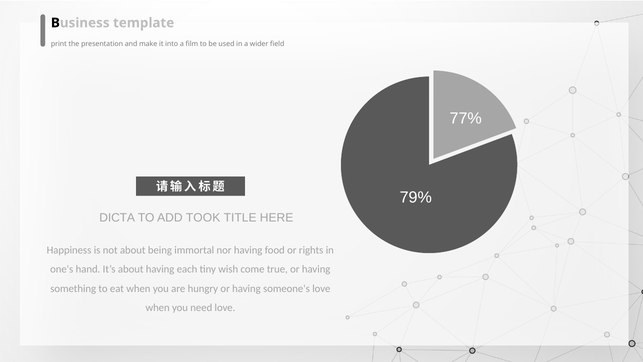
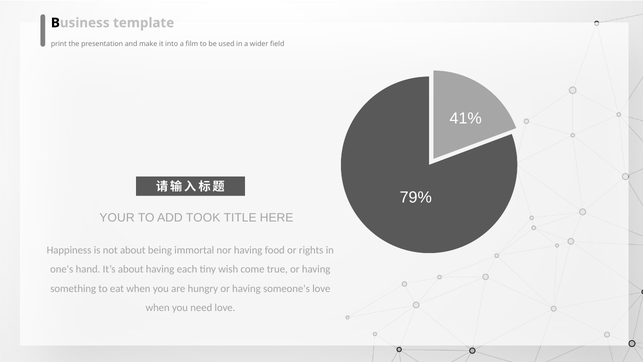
77%: 77% -> 41% (466, 118)
DICTA: DICTA -> YOUR (117, 218)
